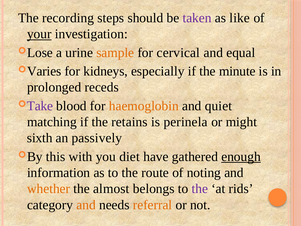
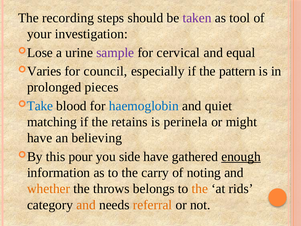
like: like -> tool (240, 18)
your underline: present -> none (39, 34)
sample colour: orange -> purple (115, 53)
kidneys: kidneys -> council (106, 71)
minute: minute -> pattern (237, 71)
receds: receds -> pieces (102, 87)
Take colour: purple -> blue (40, 106)
haemoglobin colour: orange -> blue (144, 106)
sixth: sixth -> have (40, 138)
passively: passively -> believing (97, 138)
with: with -> pour (81, 156)
diet: diet -> side (130, 156)
route: route -> carry (155, 173)
almost: almost -> throws (111, 189)
the colour: purple -> orange (200, 189)
